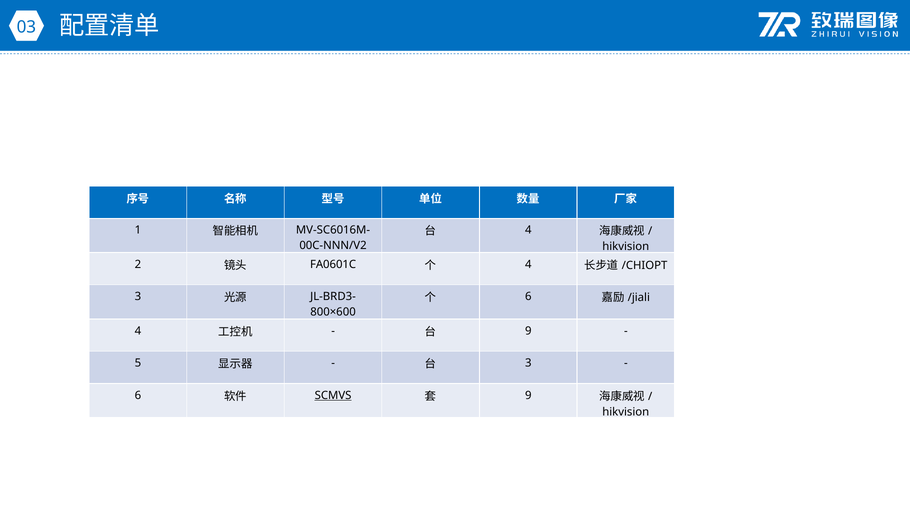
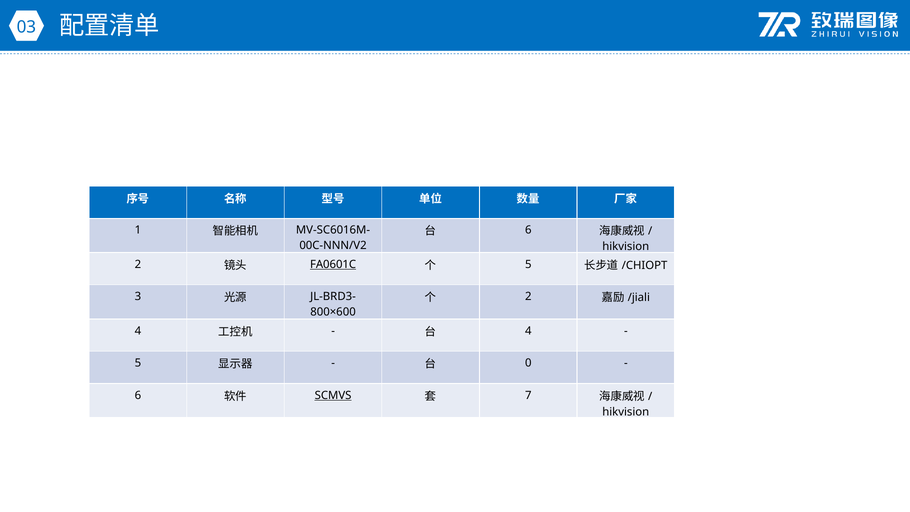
4: 4 -> 6 (528, 230)
FA0601C underline: none -> present (333, 264)
4: 4 -> 5 (528, 264)
6: 6 -> 2 (528, 297)
9: 9 -> 4 (528, 331)
3: 3 -> 0 (528, 363)
9: 9 -> 7 (528, 395)
